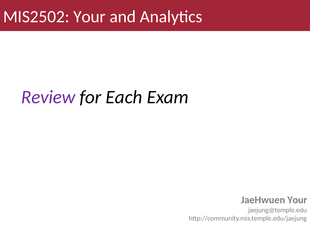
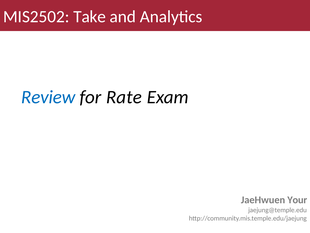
MIS2502 Your: Your -> Take (90, 17)
Review colour: purple -> blue (48, 97)
Each: Each -> Rate (124, 97)
